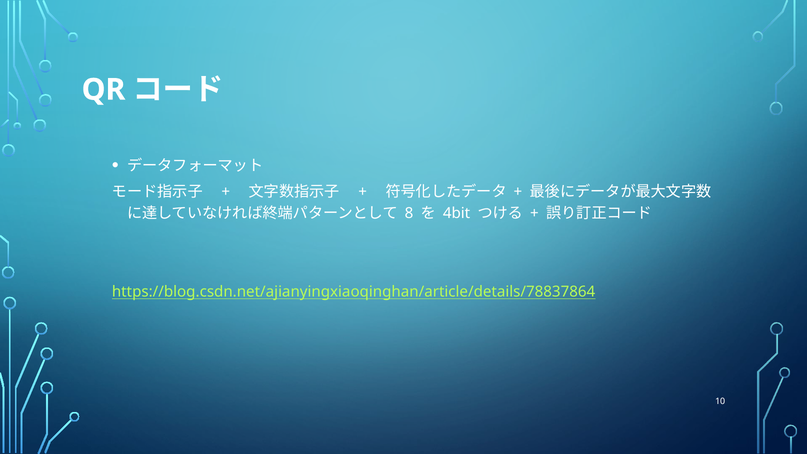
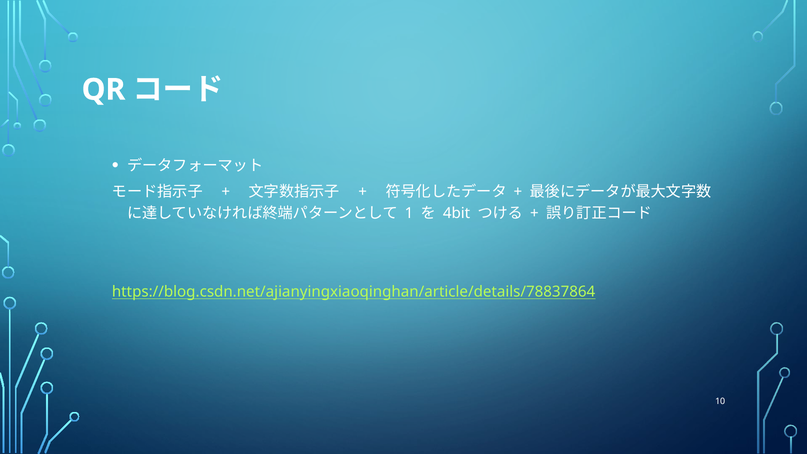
8: 8 -> 1 (409, 213)
